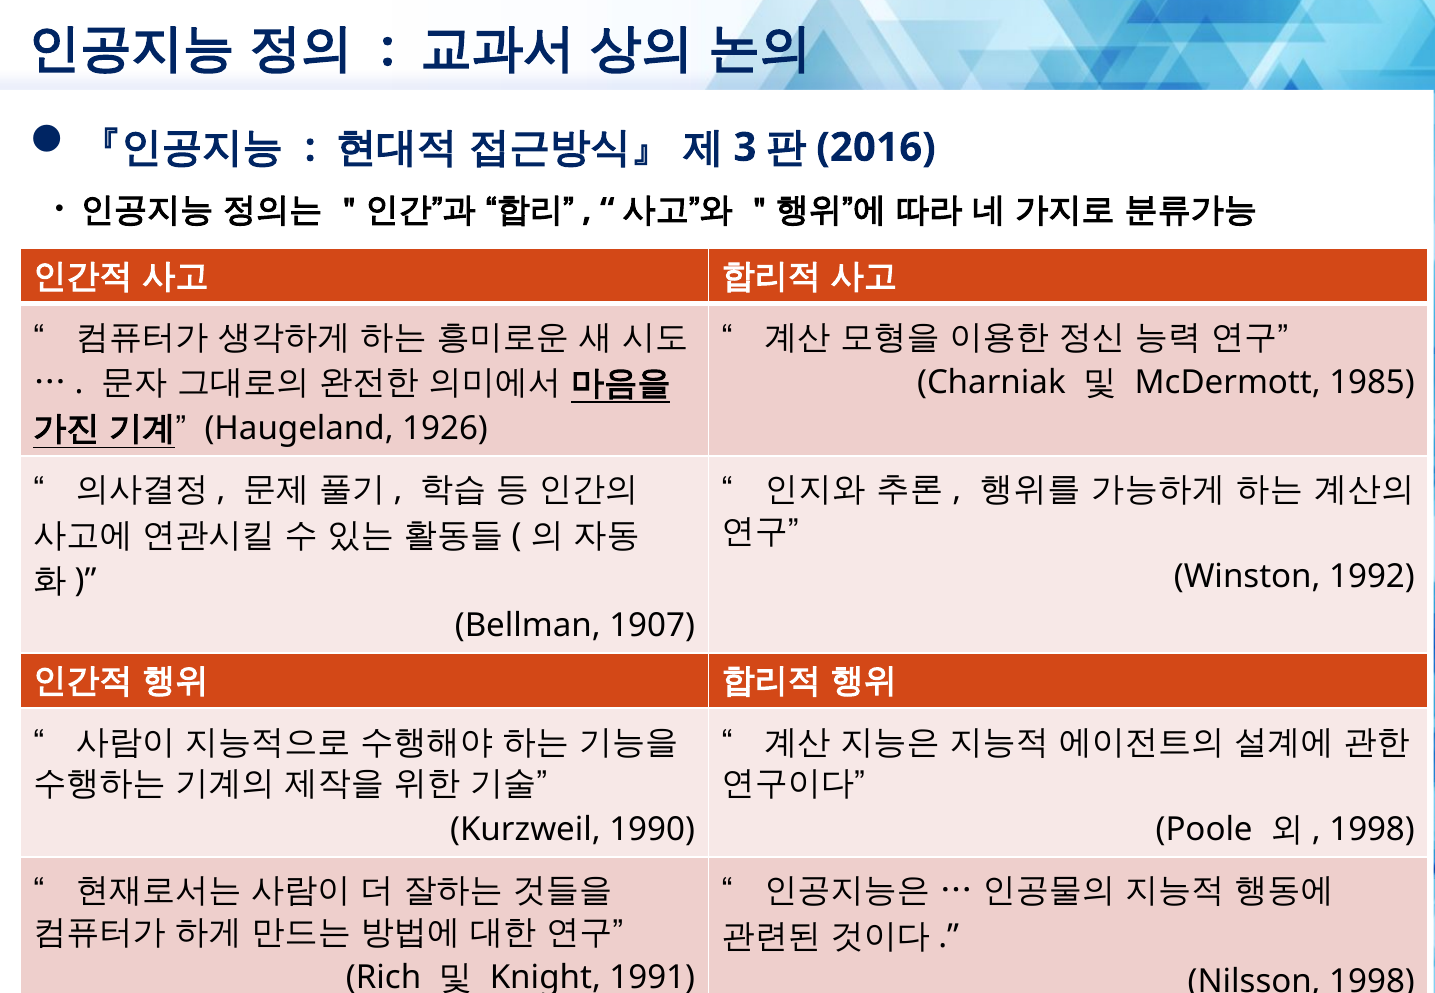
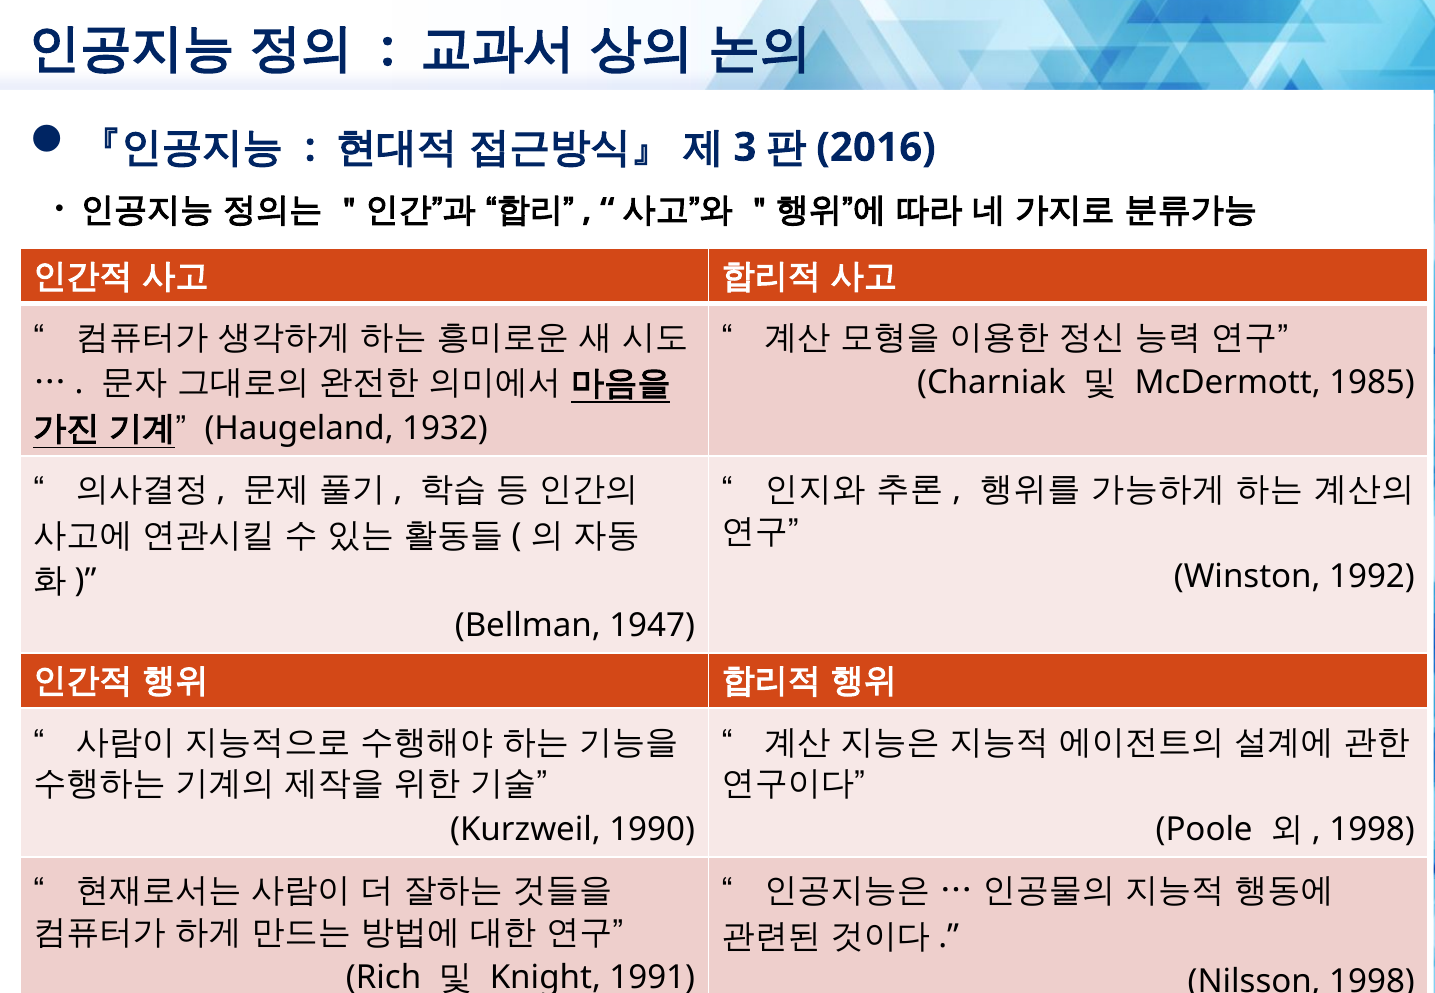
1926: 1926 -> 1932 (445, 428)
1907: 1907 -> 1947 (652, 626)
